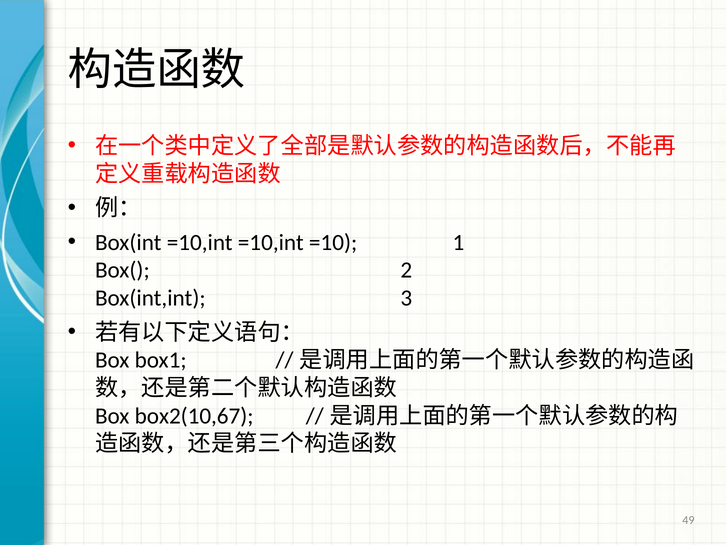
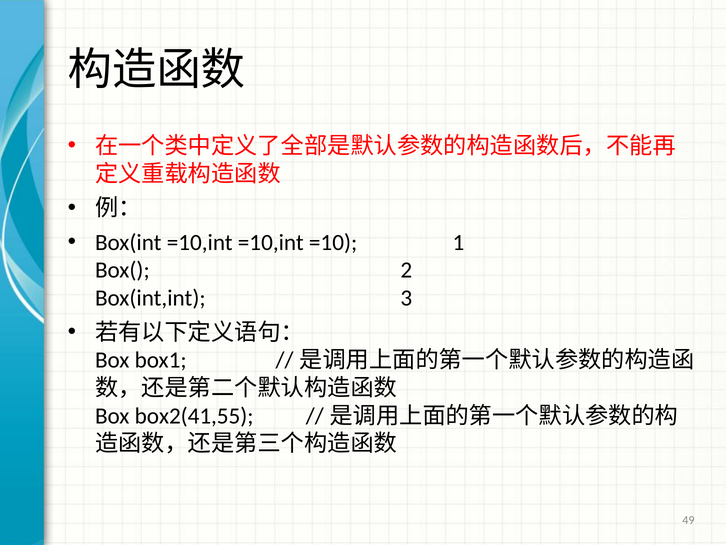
box2(10,67: box2(10,67 -> box2(41,55 (194, 416)
